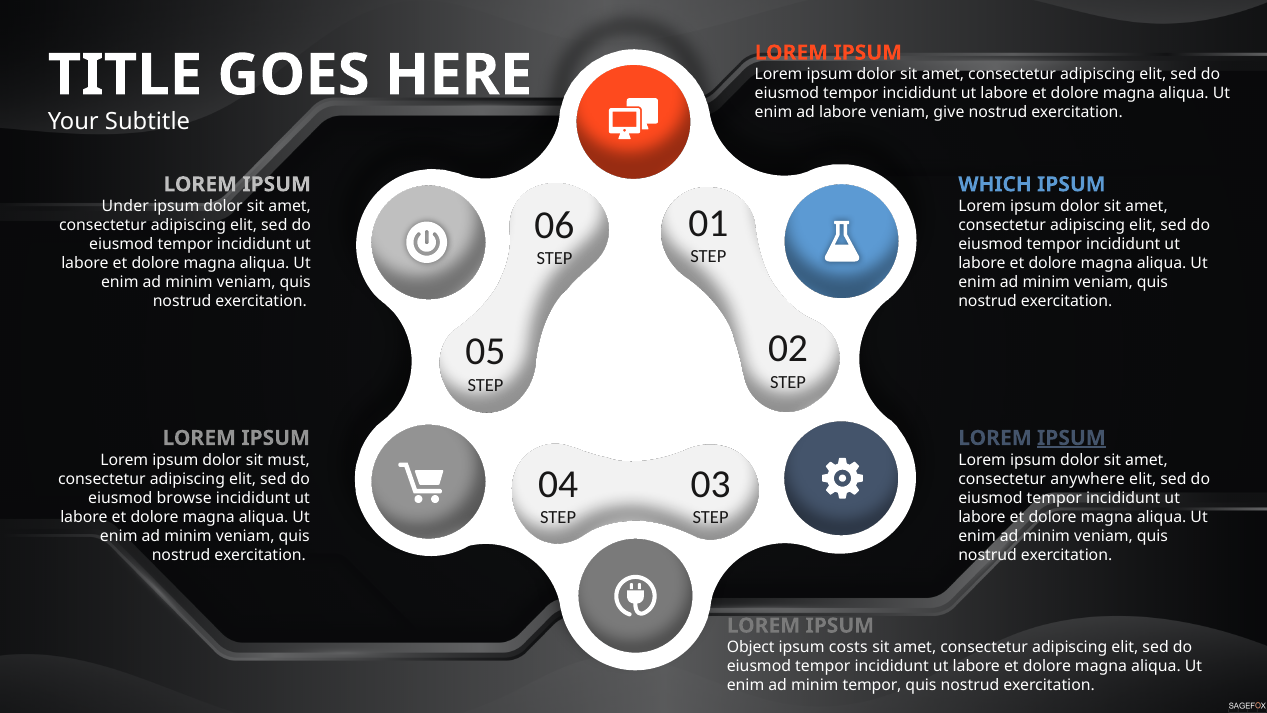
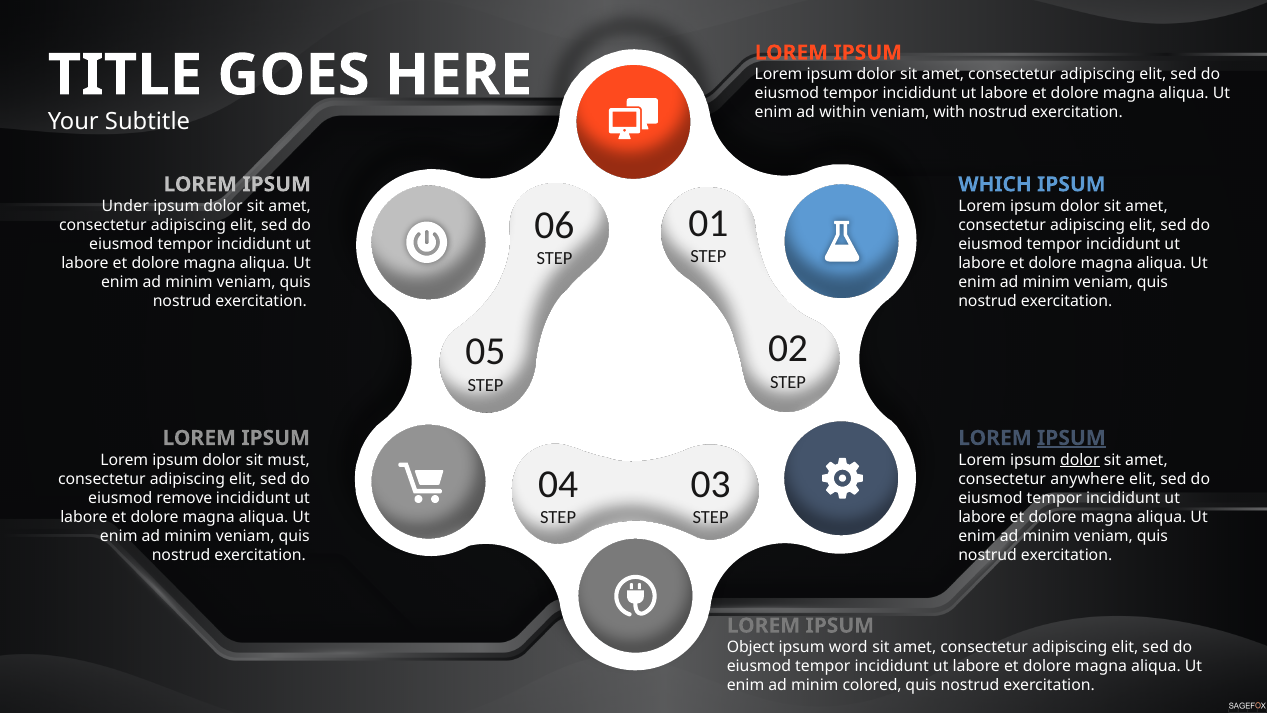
ad labore: labore -> within (843, 112)
give: give -> with (949, 112)
dolor underline: none -> present (1080, 460)
browse: browse -> remove (184, 498)
costs: costs -> word (848, 647)
minim tempor: tempor -> colored (872, 685)
